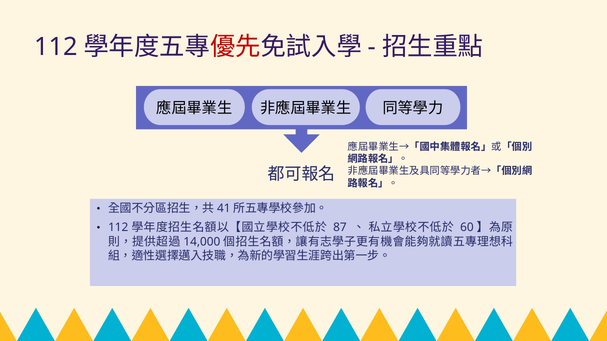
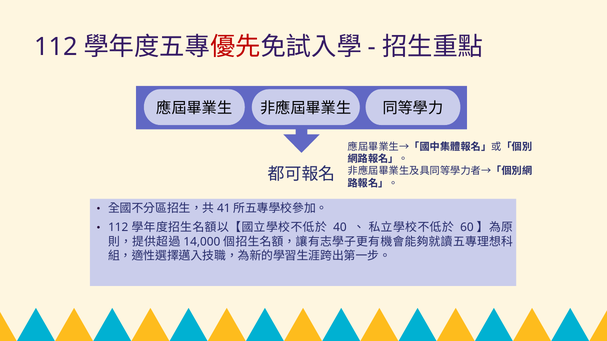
87: 87 -> 40 (340, 228)
